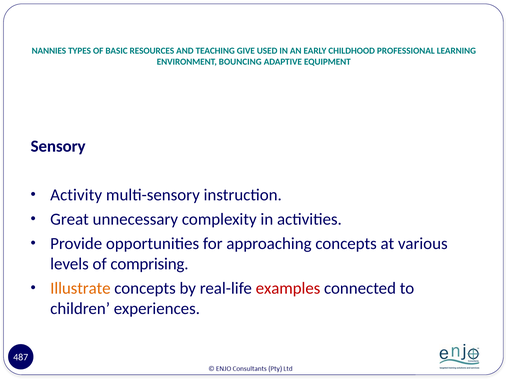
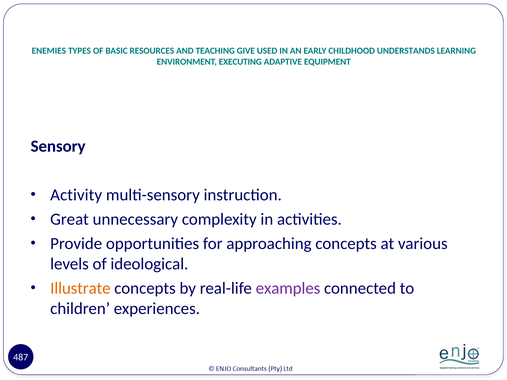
NANNIES: NANNIES -> ENEMIES (49, 51)
PROFESSIONAL: PROFESSIONAL -> UNDERSTANDS (406, 51)
BOUNCING: BOUNCING -> EXECUTING (240, 62)
comprising: comprising -> ideological (149, 264)
examples colour: red -> purple (288, 289)
